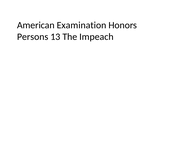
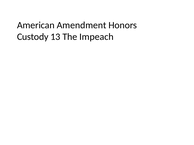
Examination: Examination -> Amendment (82, 25)
Persons: Persons -> Custody (33, 37)
